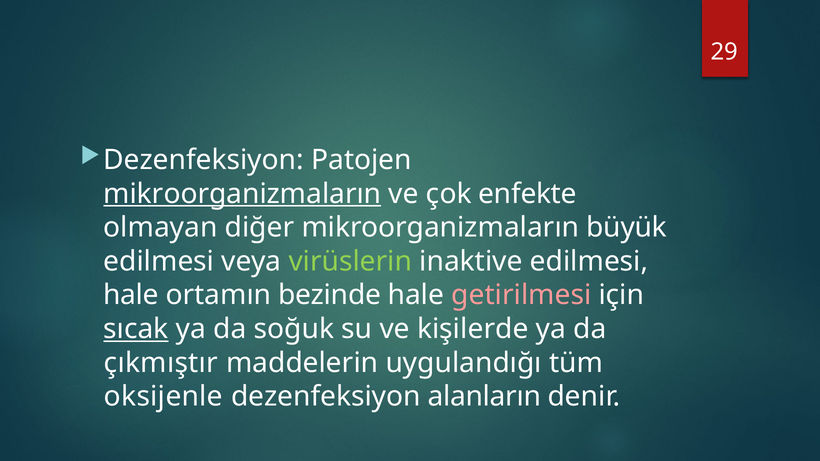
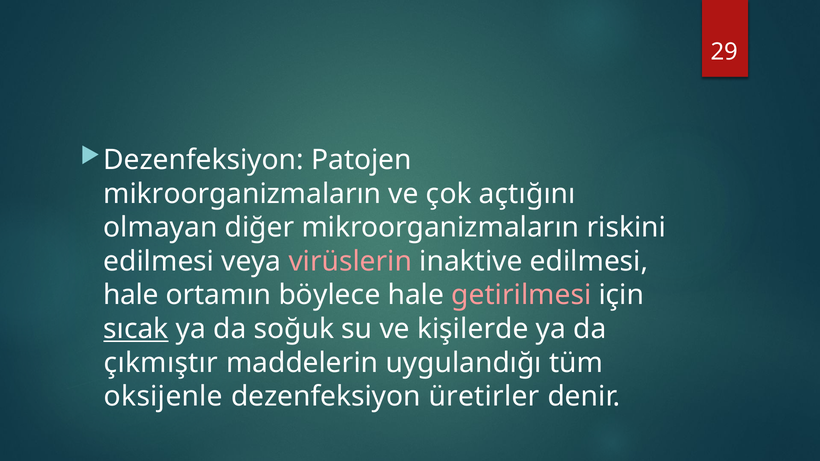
mikroorganizmaların underline: present -> none (242, 194)
enfekte: enfekte -> açtığını (527, 194)
büyük: büyük -> riskini (626, 228)
virüslerin colour: light green -> pink (350, 262)
bezinde: bezinde -> böylece (329, 295)
alanların: alanların -> üretirler (484, 397)
